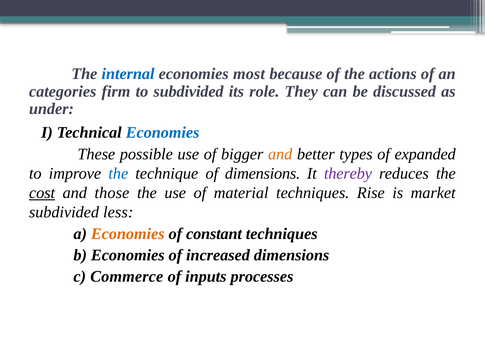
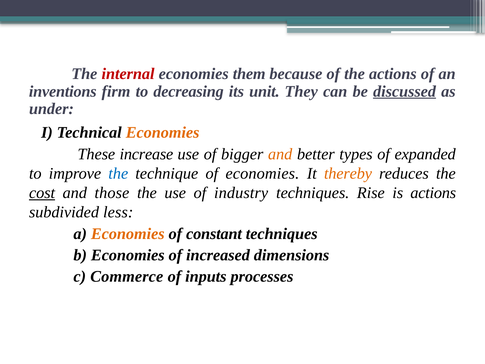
internal colour: blue -> red (128, 74)
most: most -> them (249, 74)
categories: categories -> inventions (63, 91)
to subdivided: subdivided -> decreasing (189, 91)
role: role -> unit (264, 91)
discussed underline: none -> present (405, 91)
Economies colour: blue -> orange (163, 133)
possible: possible -> increase (146, 154)
of dimensions: dimensions -> economies (262, 173)
thereby colour: purple -> orange (348, 173)
material: material -> industry (241, 193)
is market: market -> actions (433, 193)
